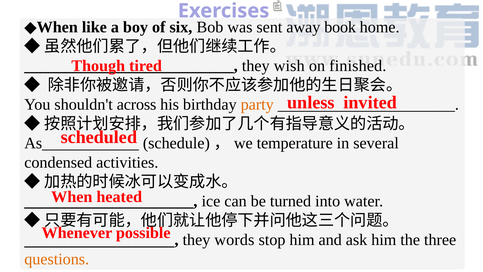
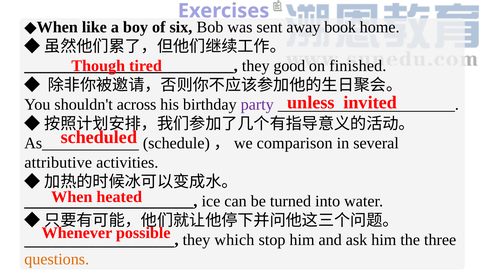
wish: wish -> good (289, 66)
party colour: orange -> purple (257, 104)
temperature: temperature -> comparison (295, 143)
condensed: condensed -> attributive (58, 162)
words: words -> which (234, 240)
